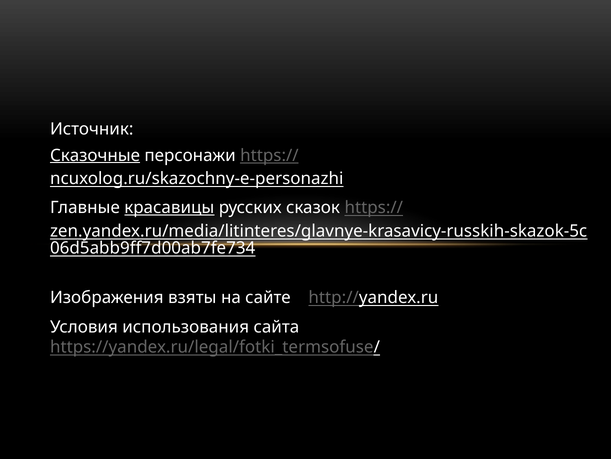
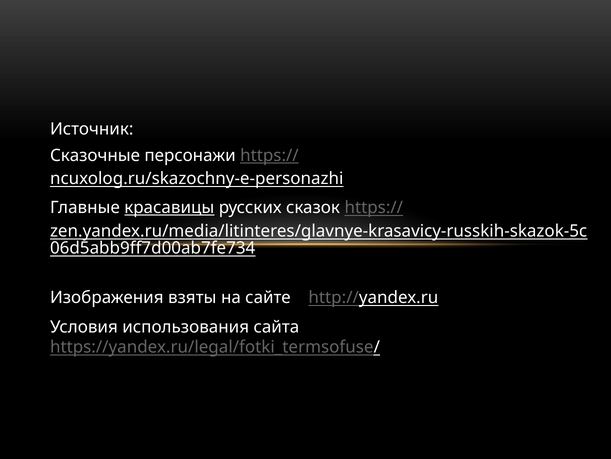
Сказочные underline: present -> none (95, 155)
